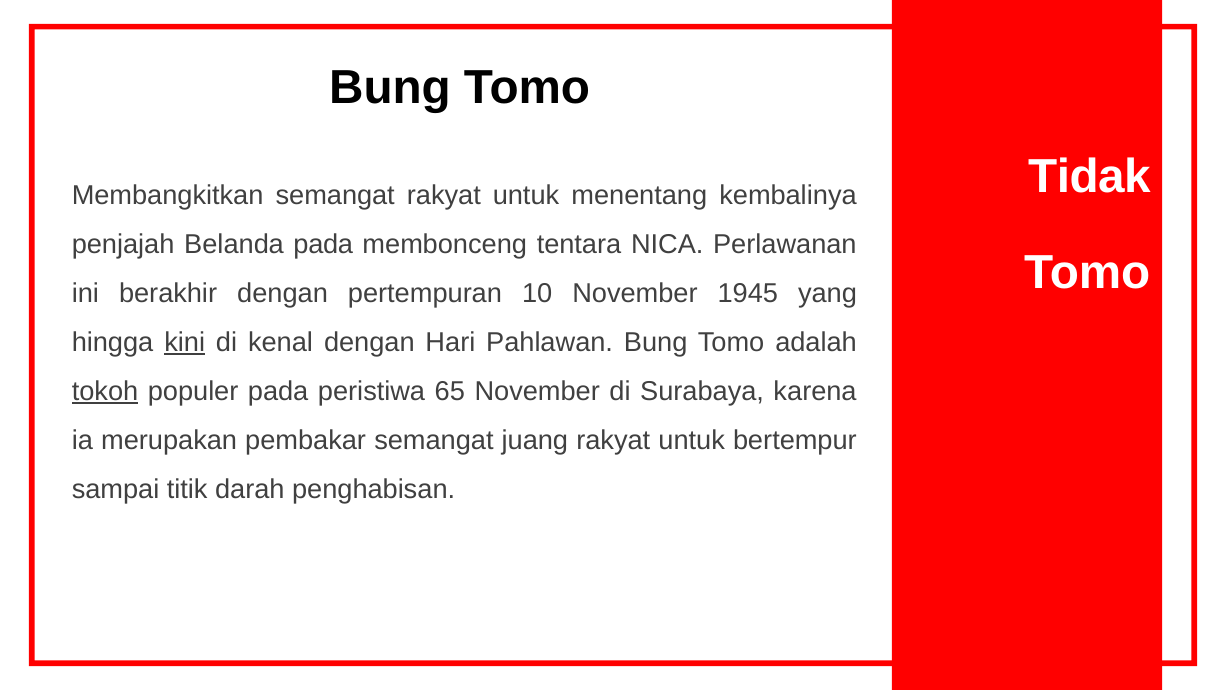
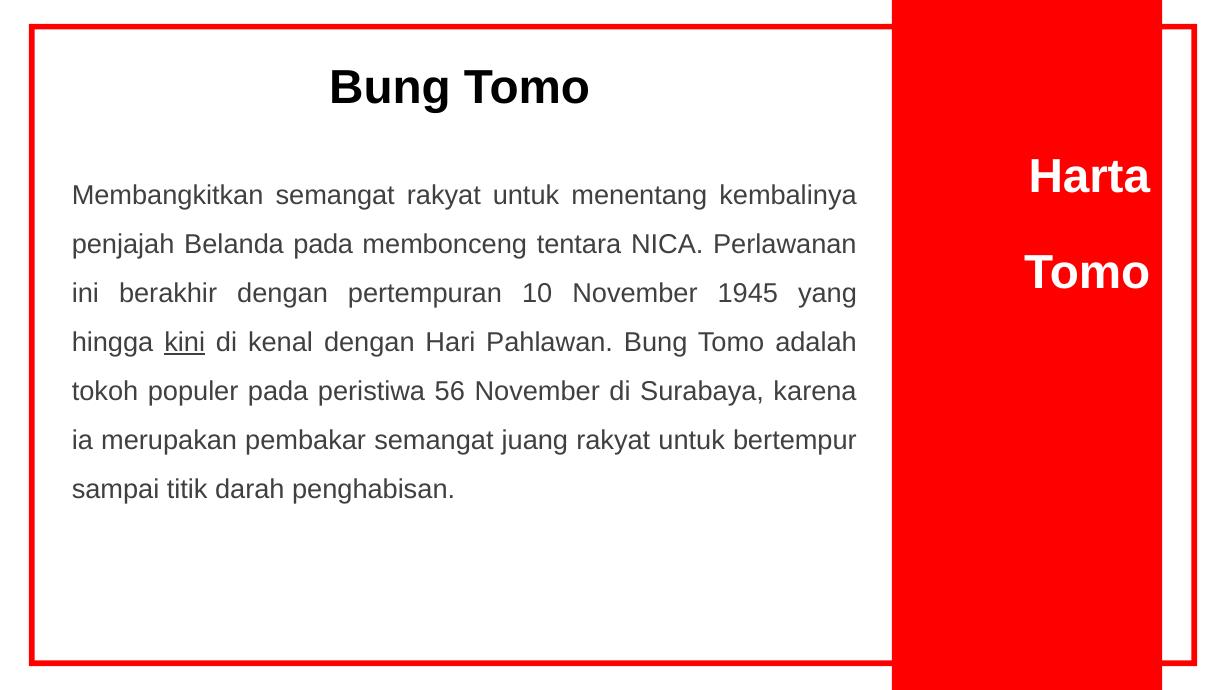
Tidak: Tidak -> Harta (1089, 177)
tokoh underline: present -> none (105, 391)
65: 65 -> 56 (450, 391)
